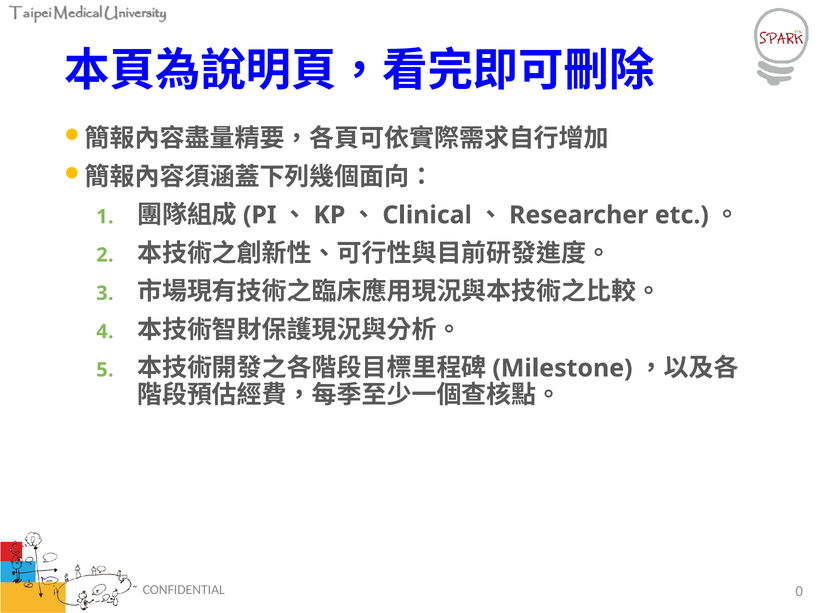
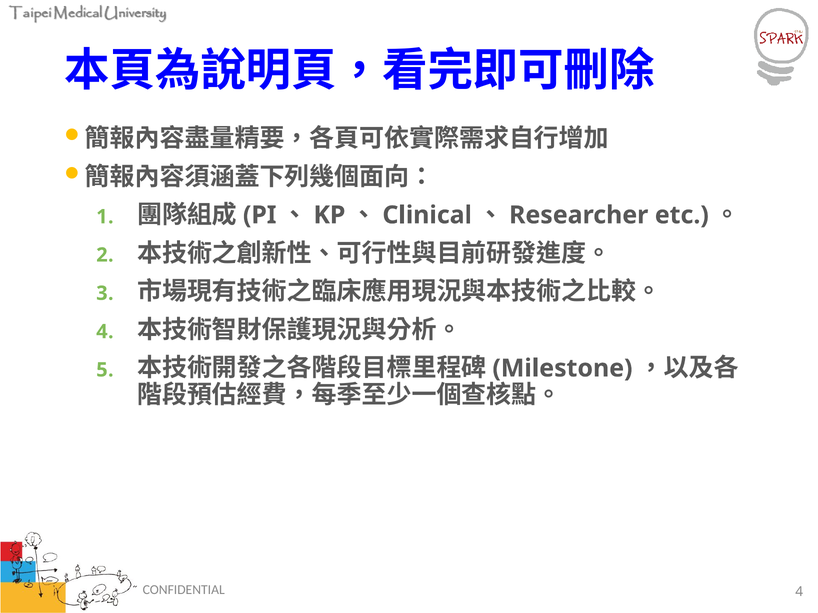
CONFIDENTIAL 0: 0 -> 4 (799, 592)
